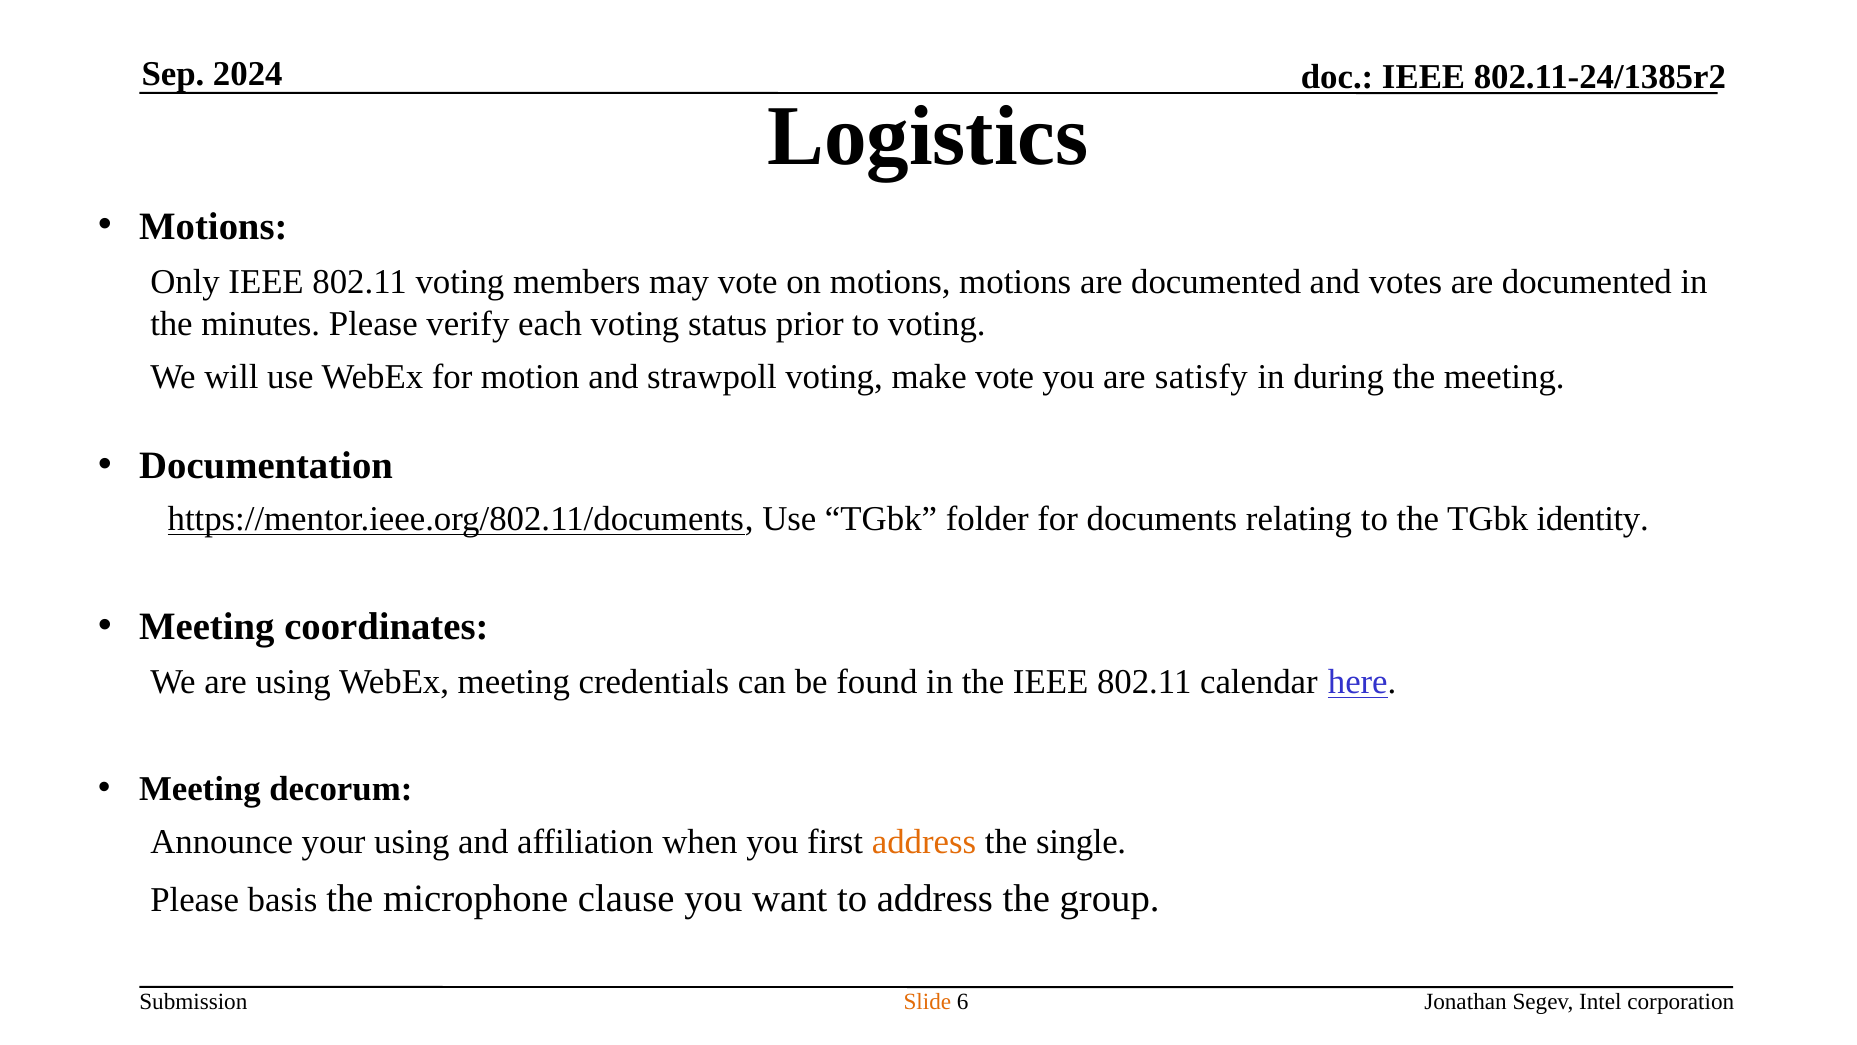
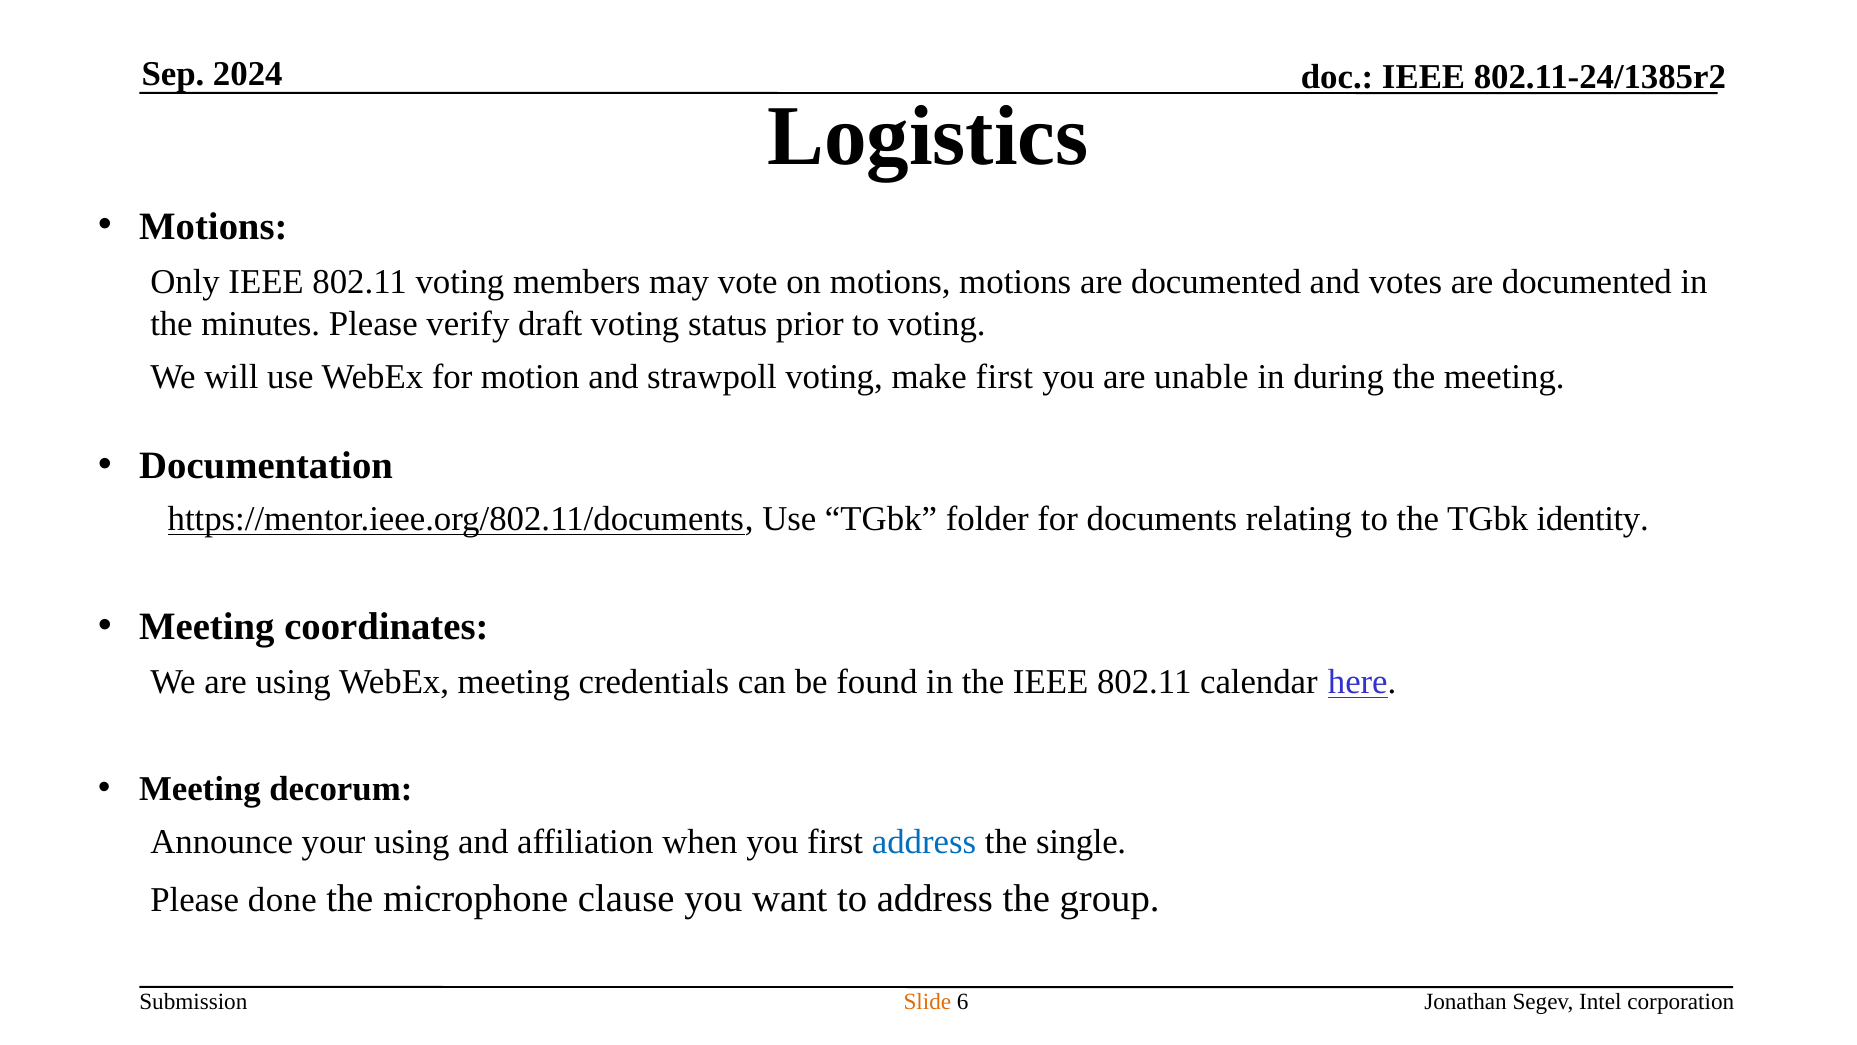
each: each -> draft (550, 323)
make vote: vote -> first (1004, 377)
satisfy: satisfy -> unable (1201, 377)
address colour: orange -> blue (924, 842)
basis: basis -> done (282, 899)
